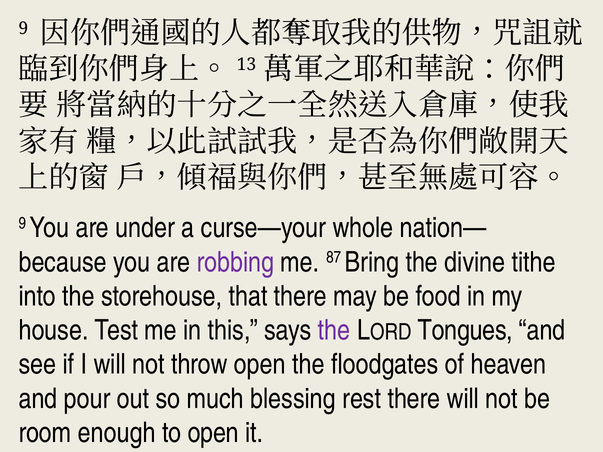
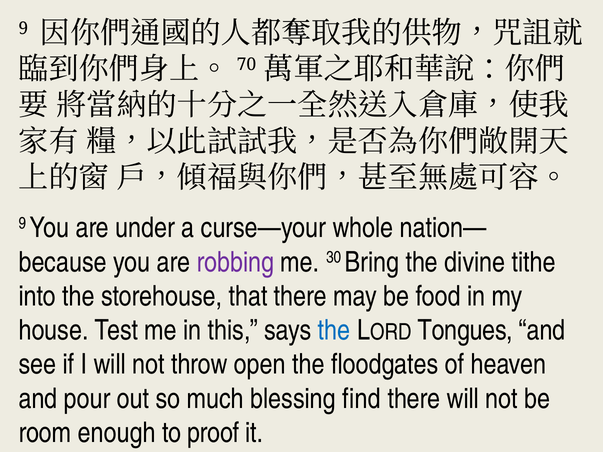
13: 13 -> 70 (247, 65)
87: 87 -> 30 (334, 258)
the colour: purple -> blue (334, 331)
rest: rest -> find (362, 399)
to open: open -> proof (213, 433)
